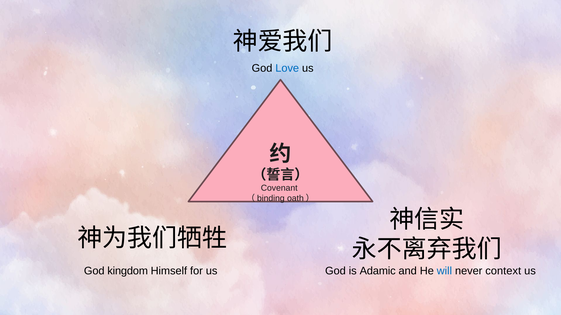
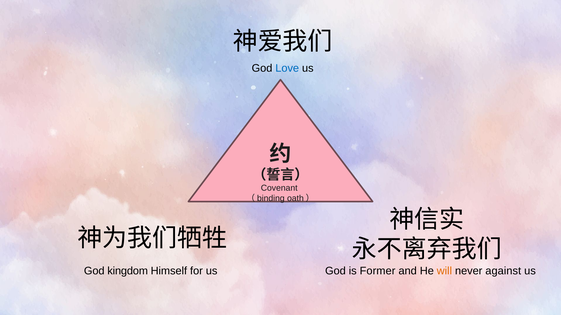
Adamic: Adamic -> Former (378, 271)
will colour: blue -> orange (444, 271)
context: context -> against (503, 271)
